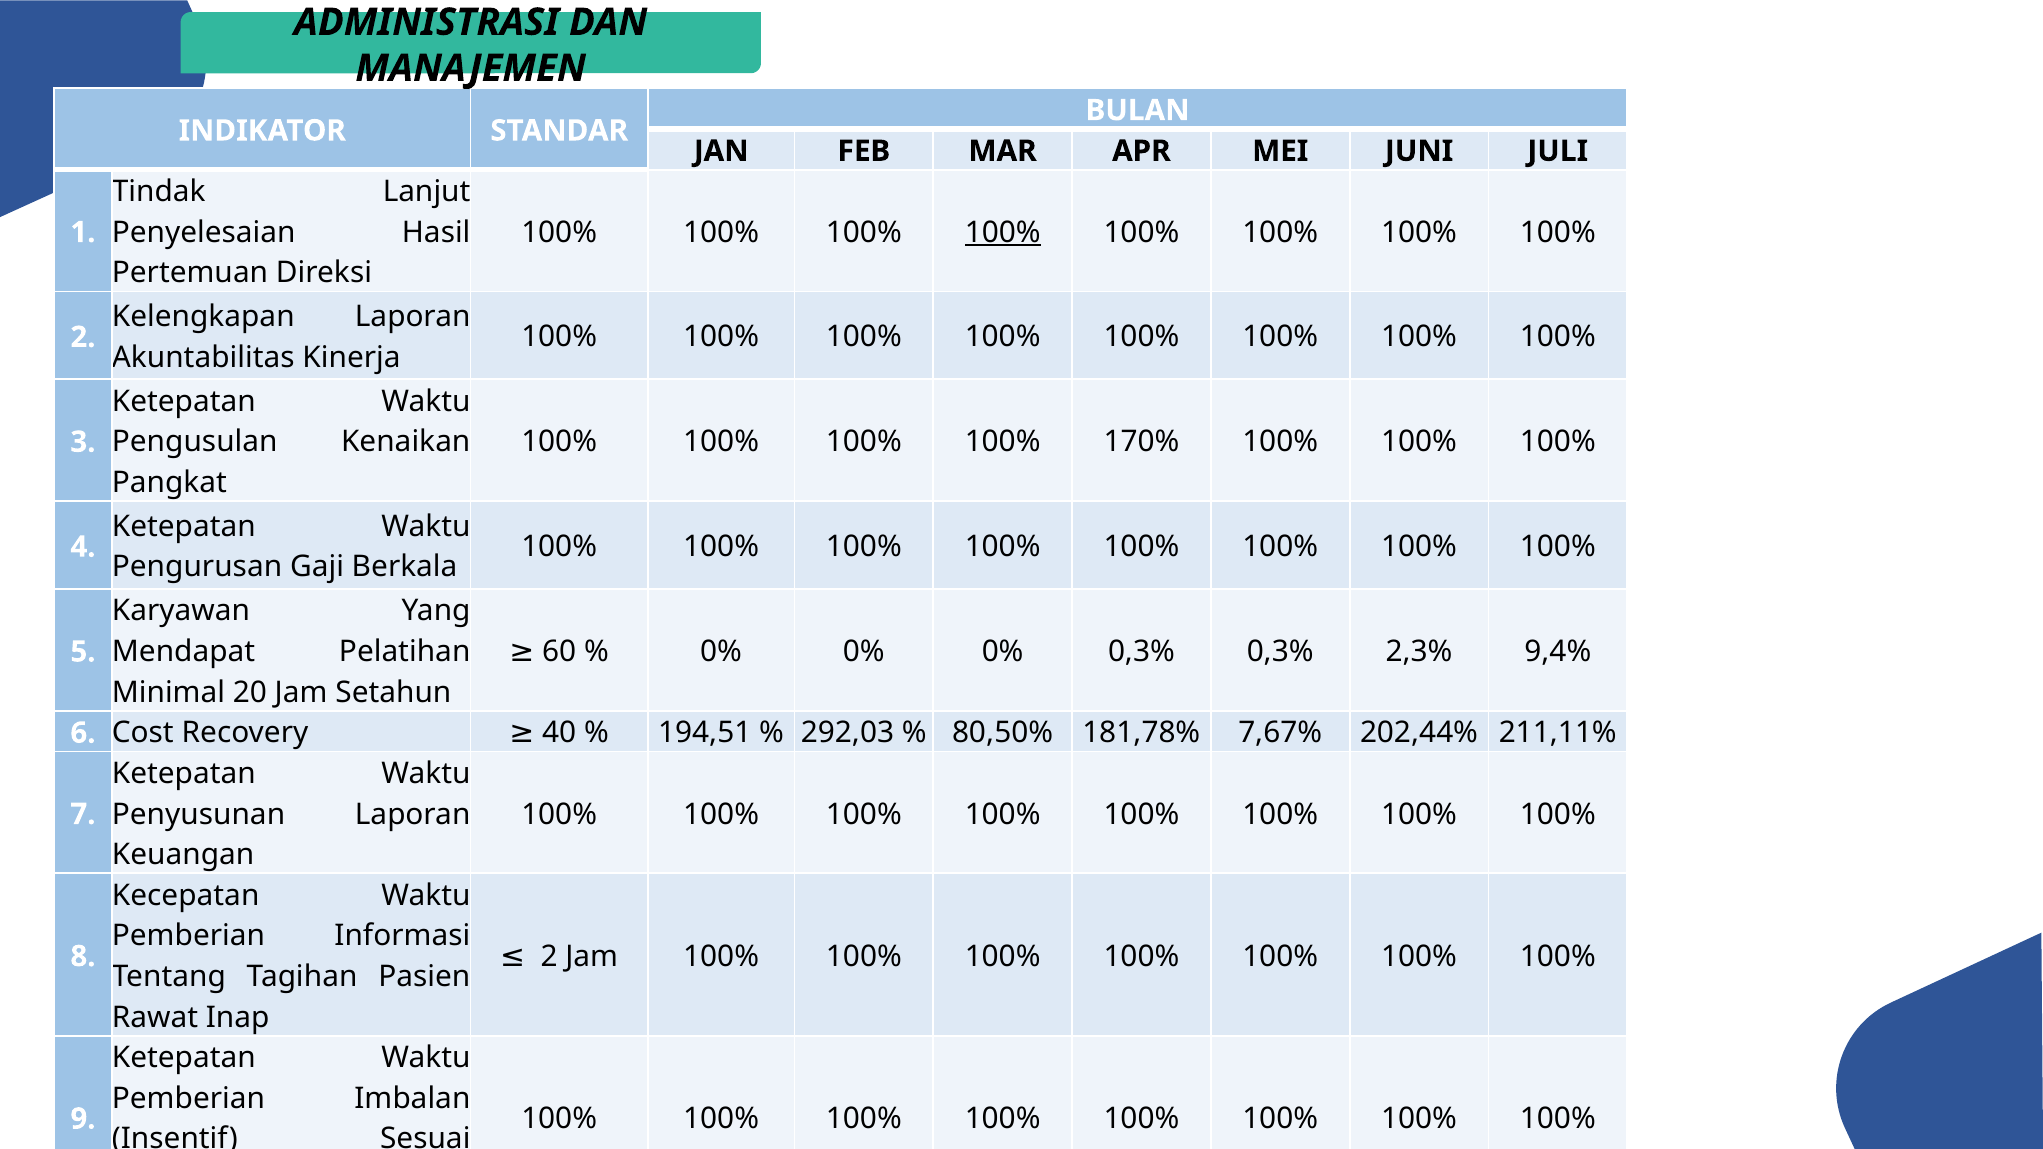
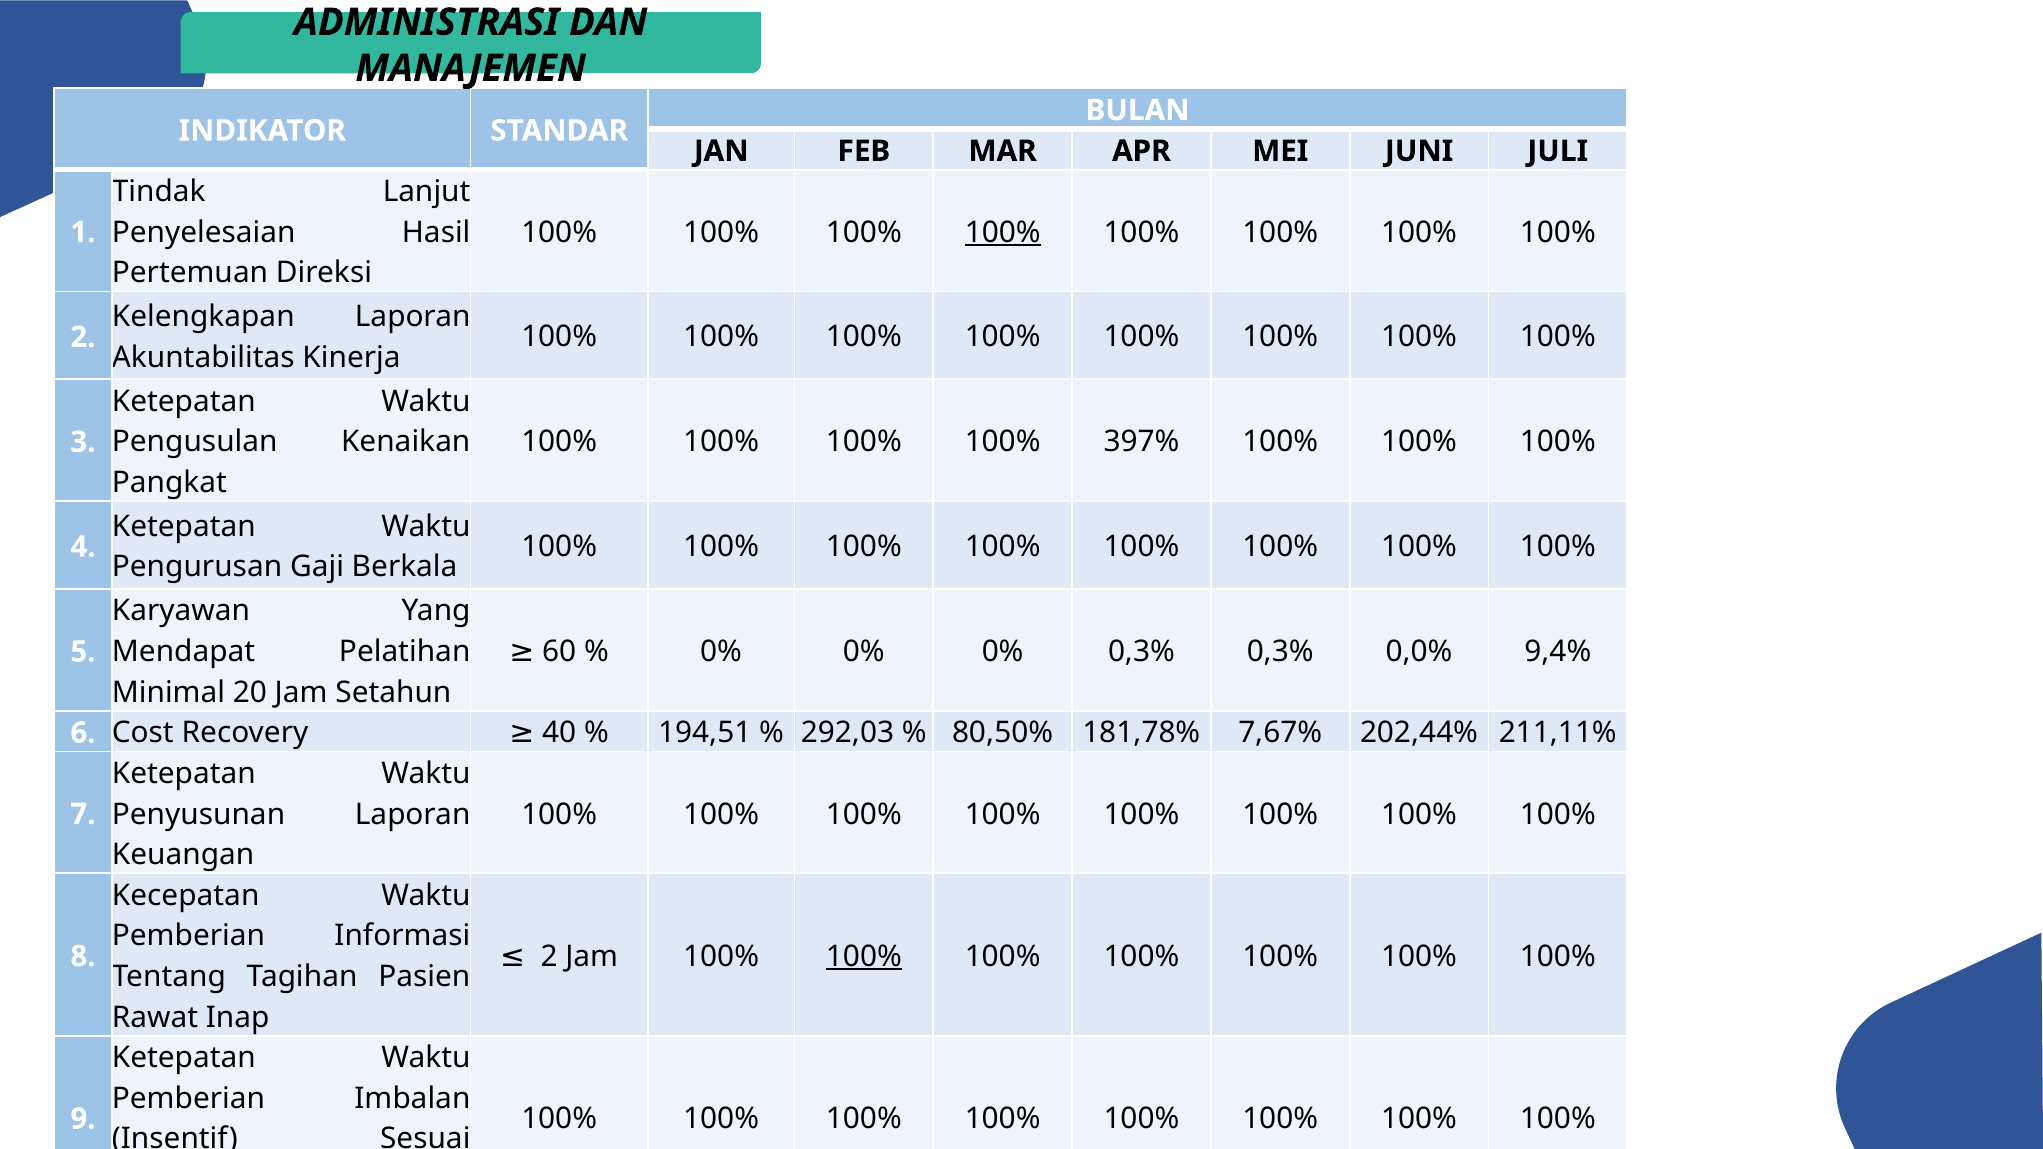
170%: 170% -> 397% (1141, 442)
2,3%: 2,3% -> 0,0% (1419, 652)
100% underline: none -> present (864, 956)
